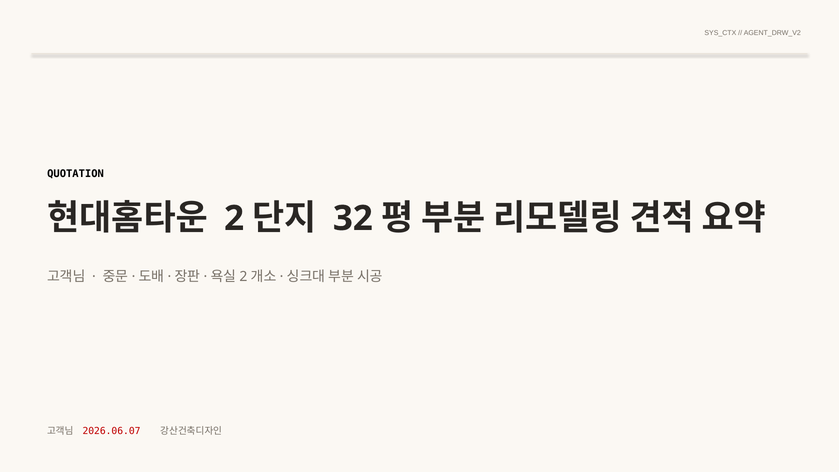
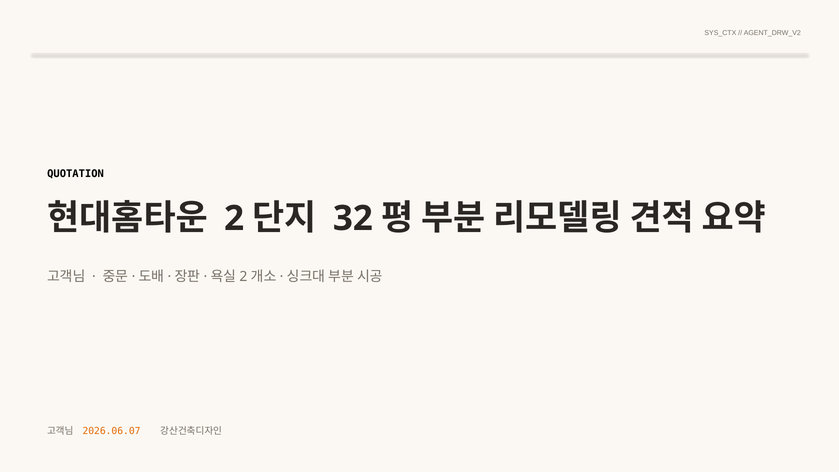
2026.06.07 colour: red -> orange (111, 431)
